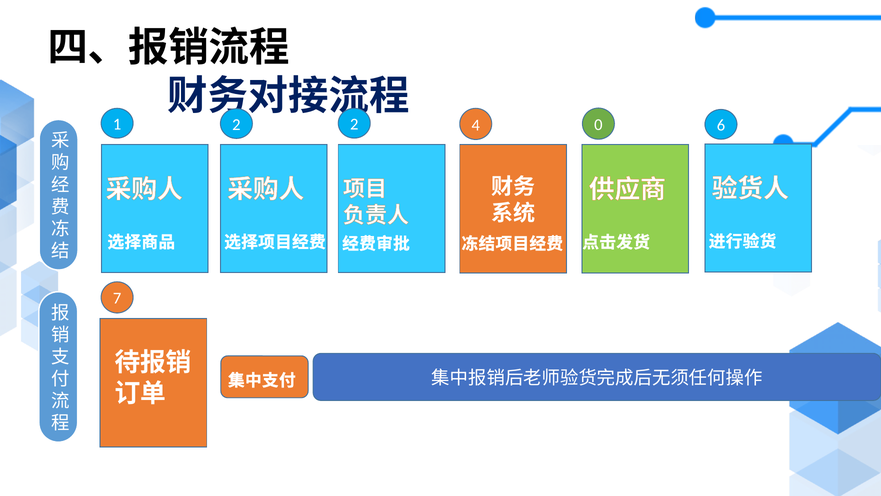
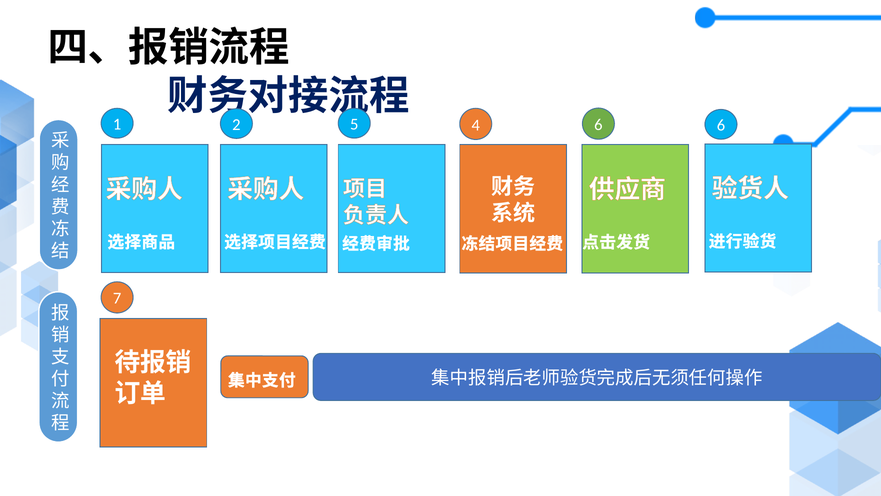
2 2: 2 -> 5 (354, 124)
4 0: 0 -> 6 (598, 125)
